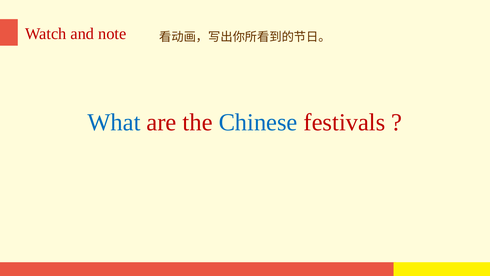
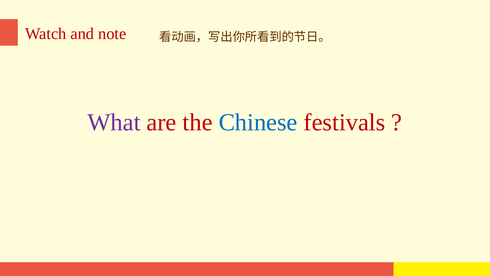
What colour: blue -> purple (114, 122)
